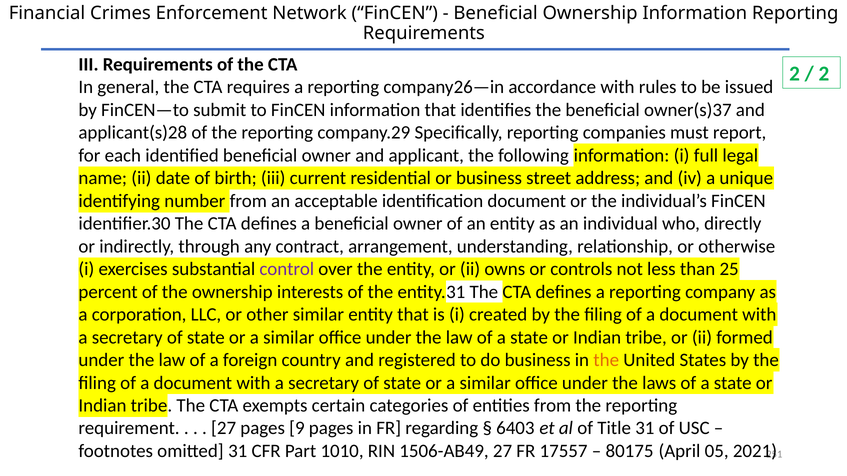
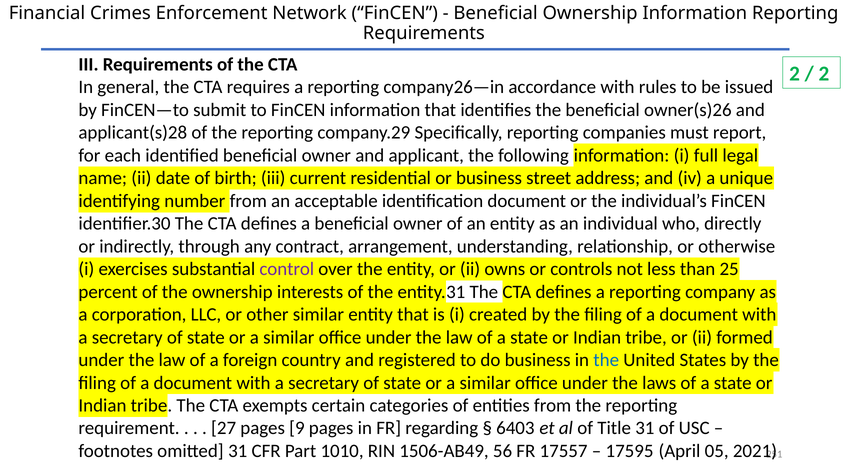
owner(s)37: owner(s)37 -> owner(s)26 (688, 110)
the colour: orange -> blue (606, 360)
1506-AB49 27: 27 -> 56 (503, 451)
80175: 80175 -> 17595 (630, 451)
